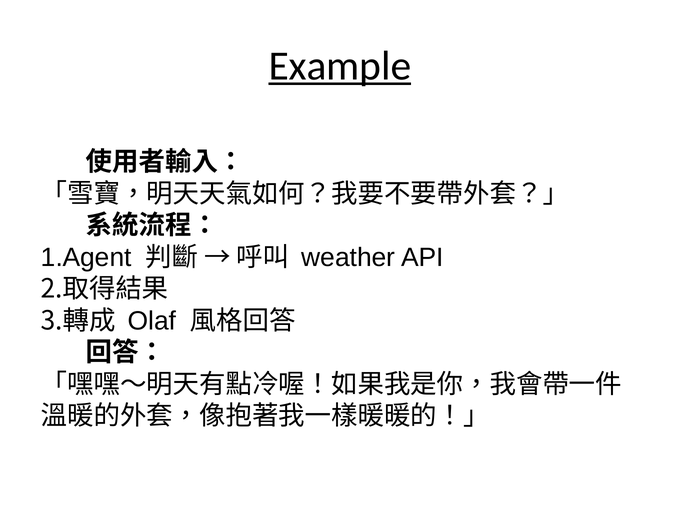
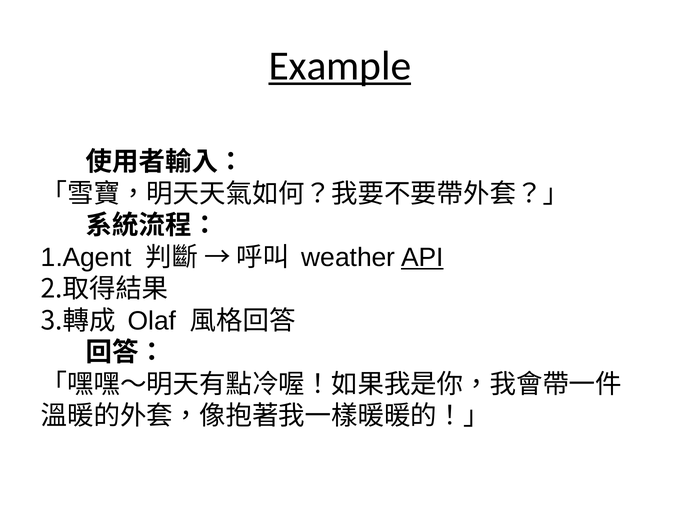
API underline: none -> present (422, 257)
